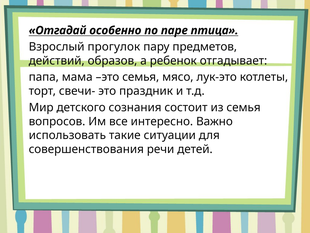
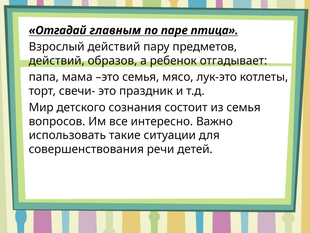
особенно: особенно -> главным (115, 30)
Взрослый прогулок: прогулок -> действий (114, 47)
